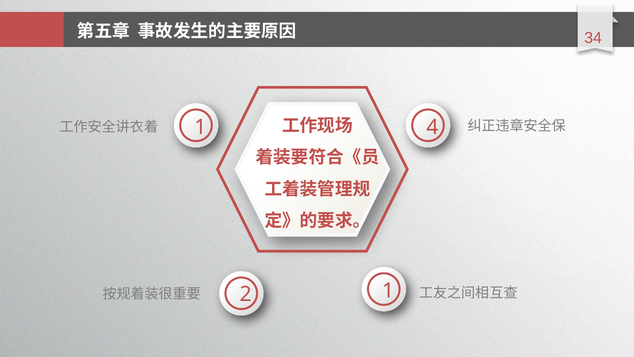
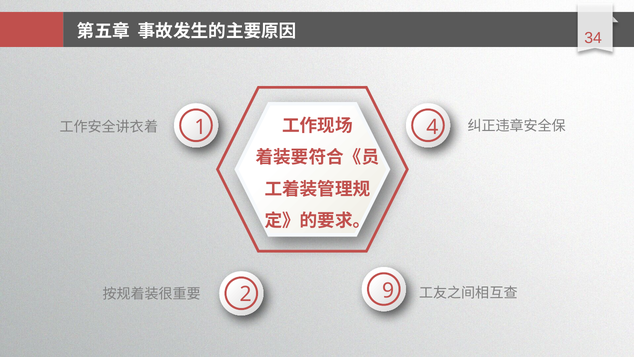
2 1: 1 -> 9 (388, 291)
